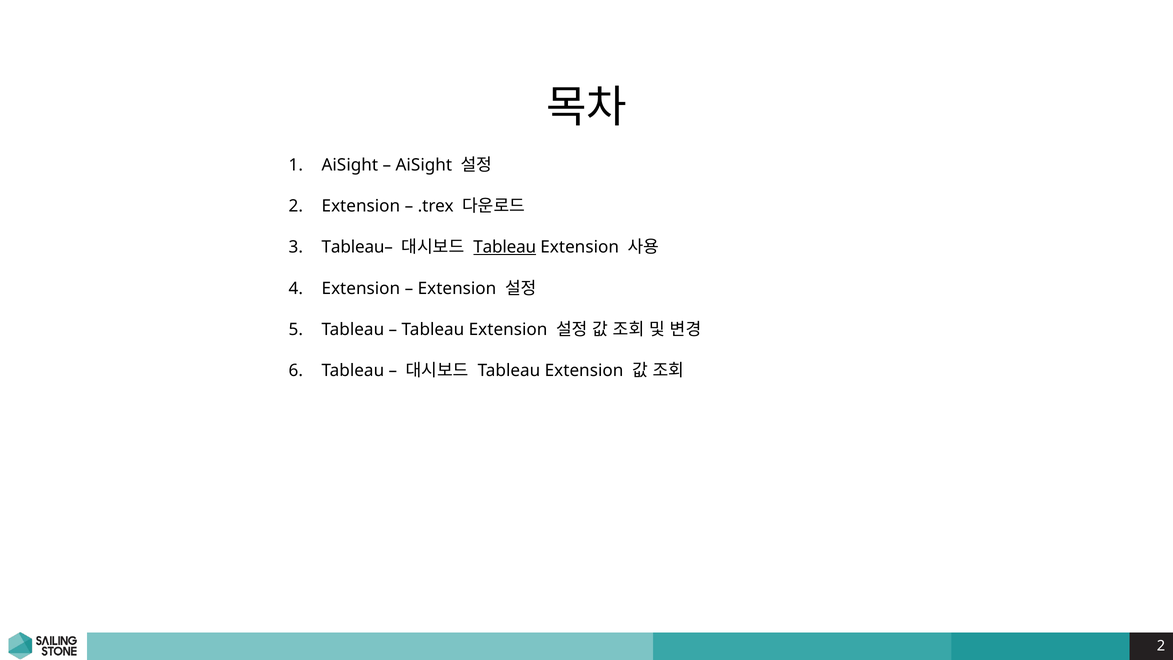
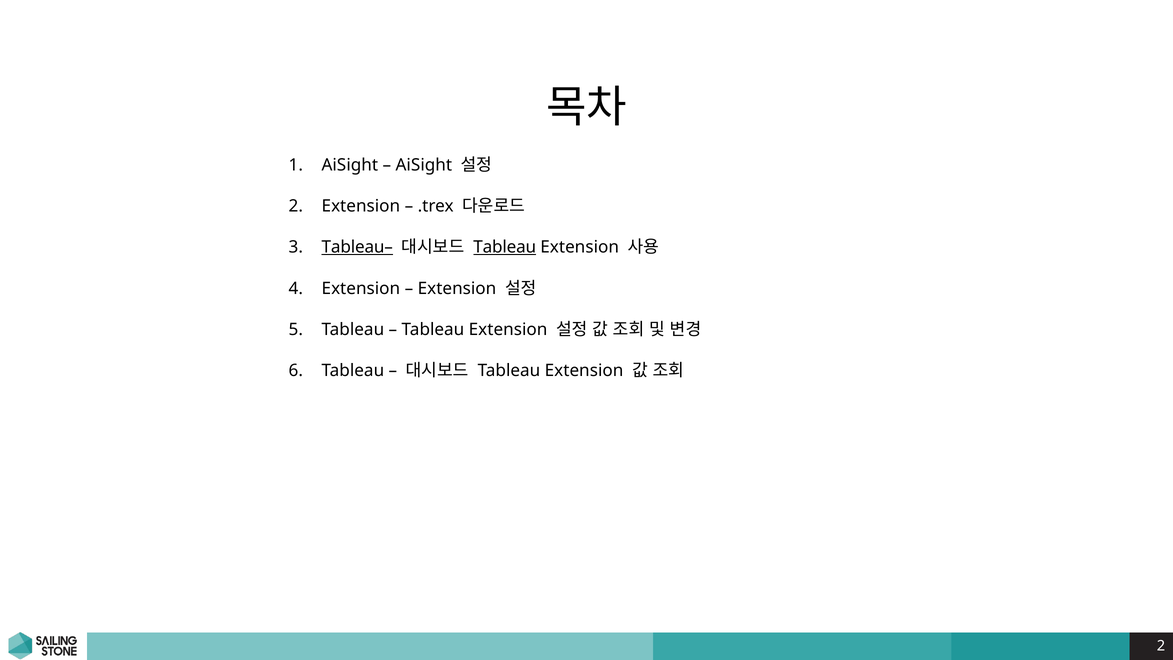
Tableau– underline: none -> present (357, 247)
